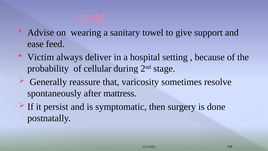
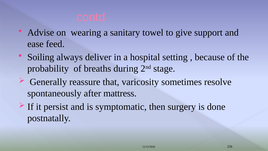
Victim: Victim -> Soiling (41, 57)
cellular: cellular -> breaths (97, 69)
